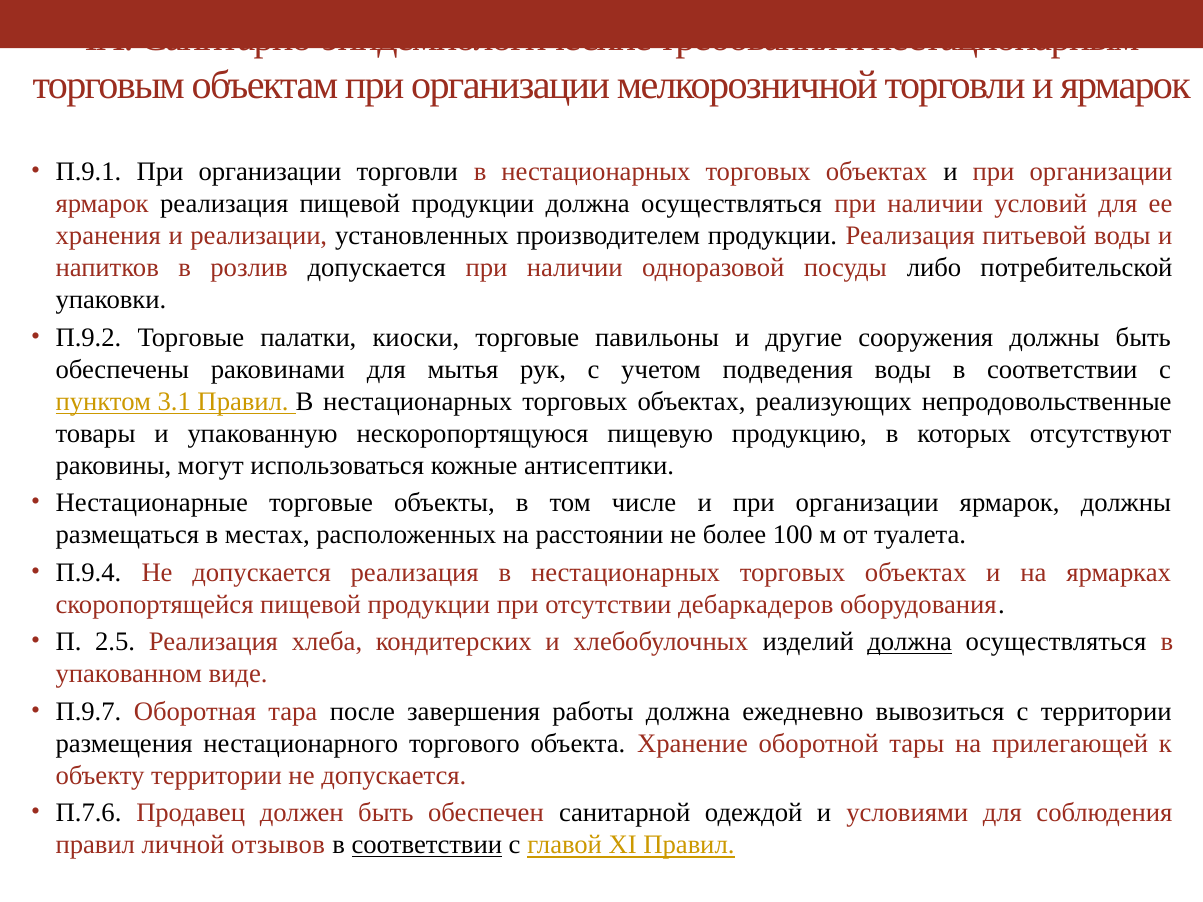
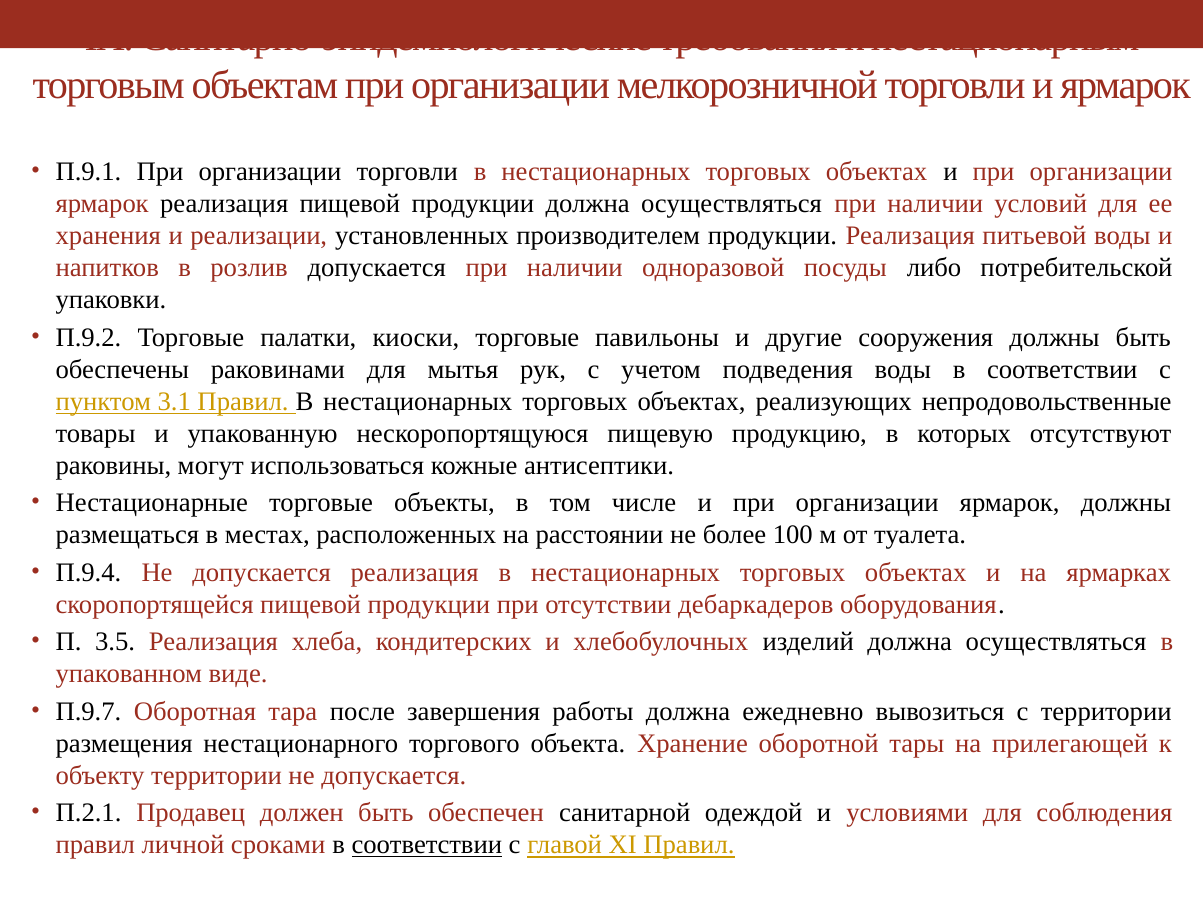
2.5: 2.5 -> 3.5 (115, 642)
должна underline: present -> none (910, 642)
П.7.6: П.7.6 -> П.2.1 (89, 813)
отзывов: отзывов -> сроками (278, 845)
